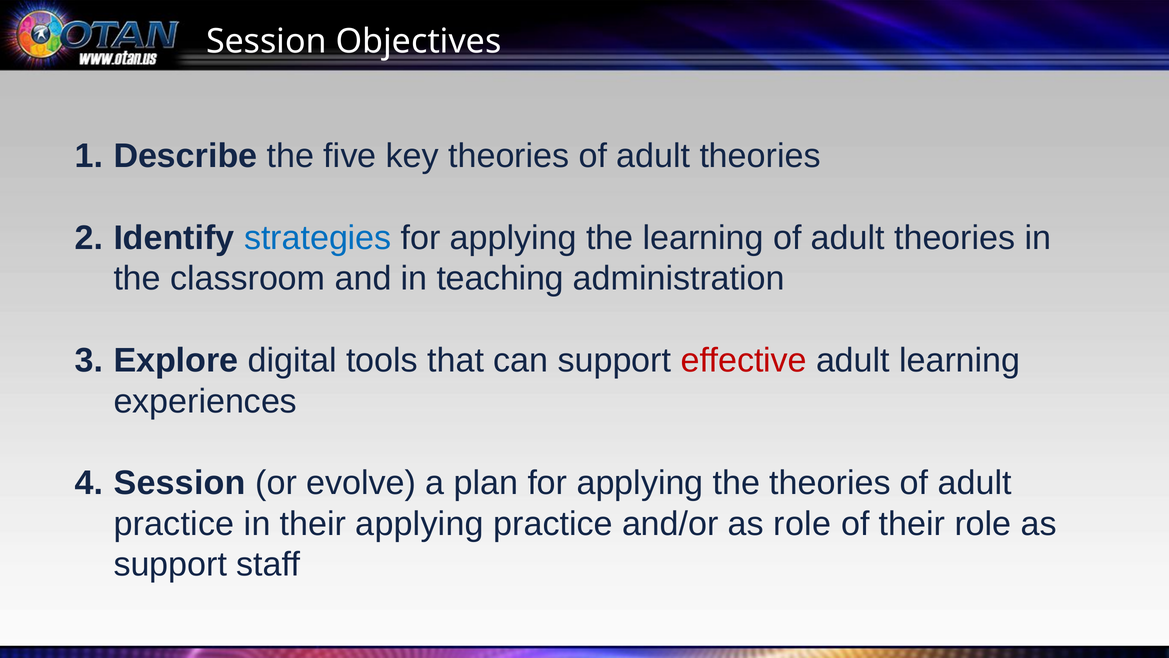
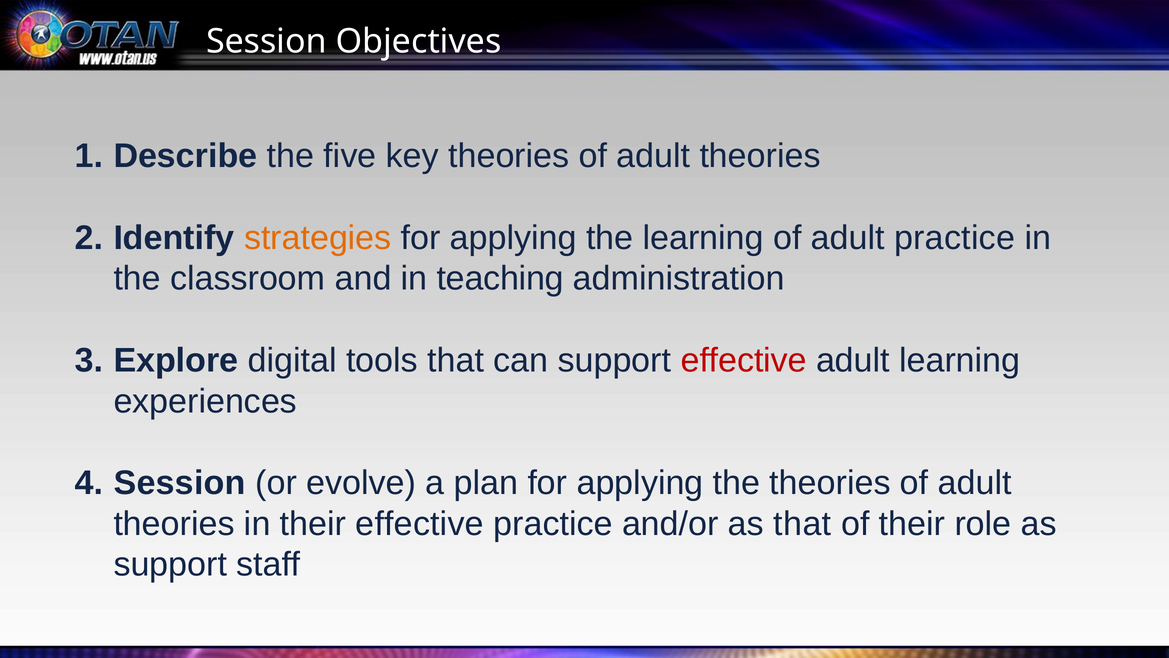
strategies colour: blue -> orange (318, 238)
theories: theories -> practice (955, 238)
practice: practice -> theories (174, 523)
their applying: applying -> effective (420, 523)
as role: role -> that (802, 523)
